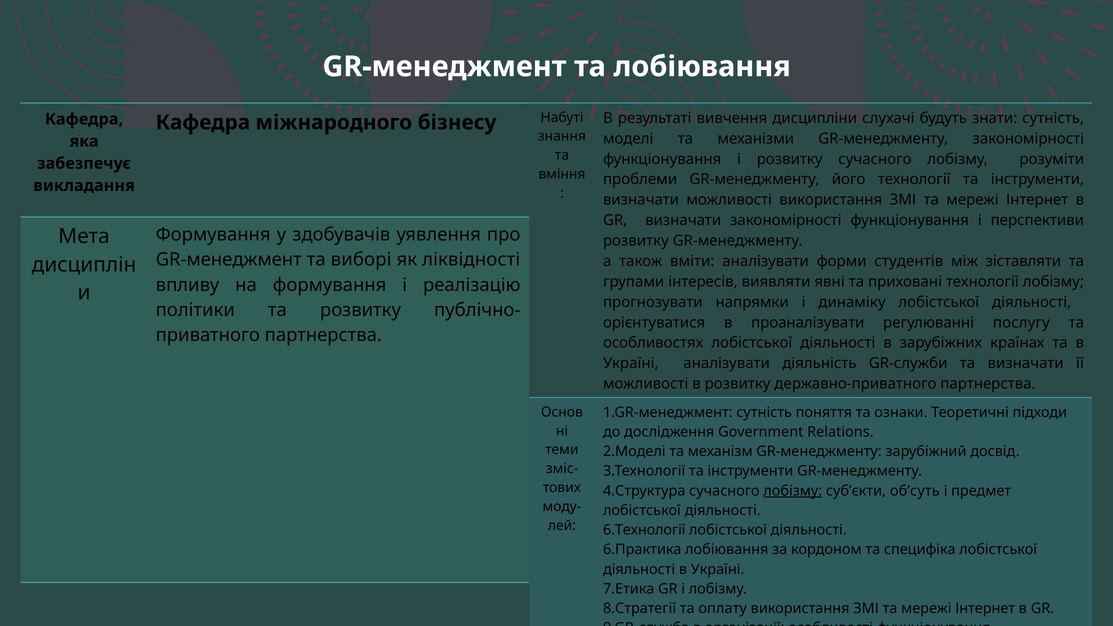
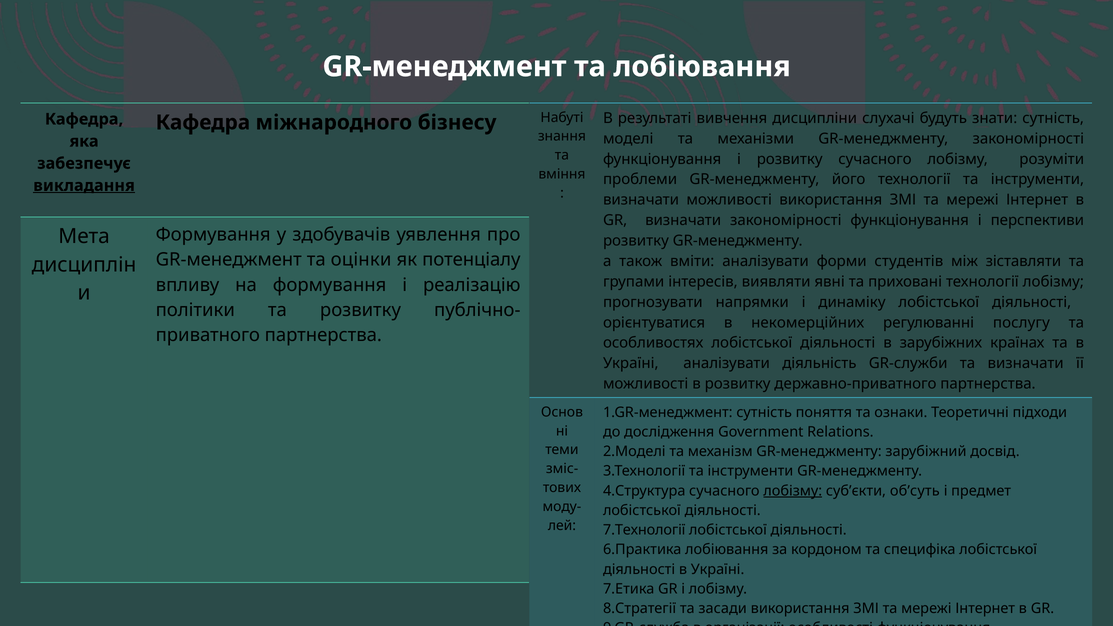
викладання underline: none -> present (84, 186)
виборі: виборі -> оцінки (361, 260)
ліквідності: ліквідності -> потенціалу (471, 260)
проаналізувати: проаналізувати -> некомерційних (808, 323)
6.Технології: 6.Технології -> 7.Технології (644, 530)
оплату: оплату -> засади (723, 609)
